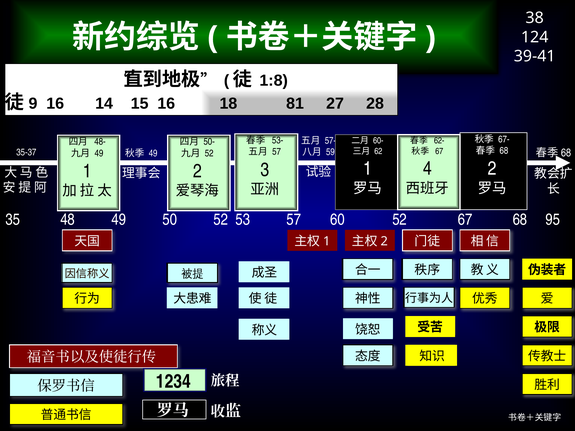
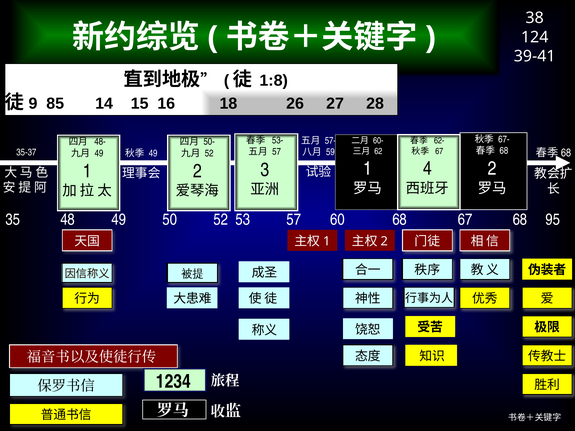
16: 16 -> 85 (55, 104)
81: 81 -> 26 (295, 104)
60 52: 52 -> 68 (400, 220)
